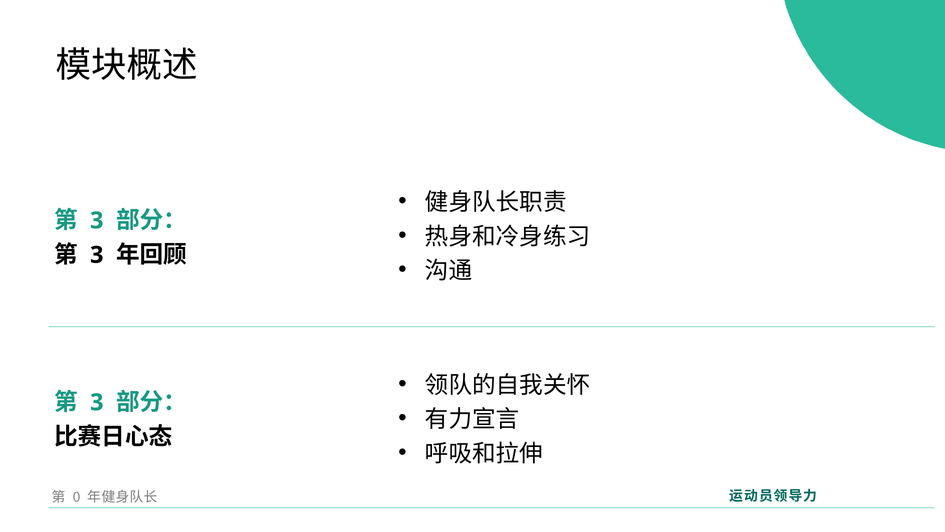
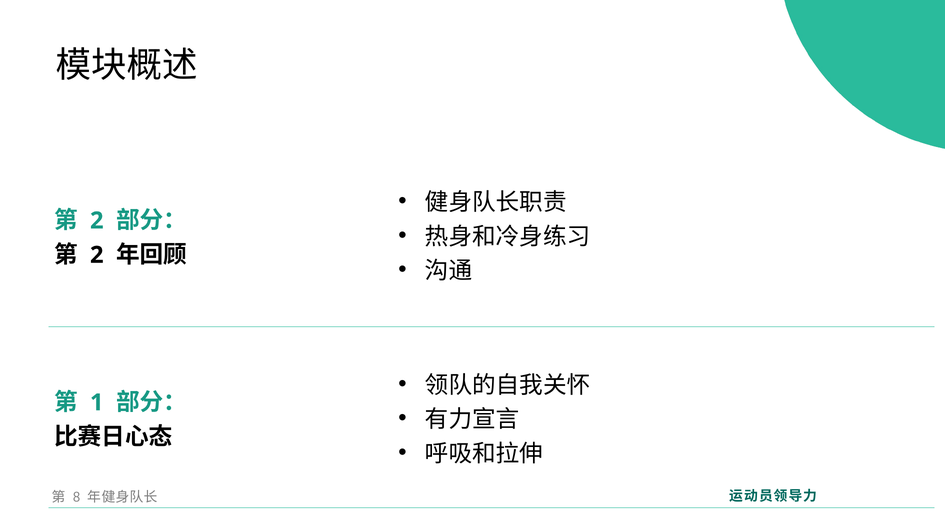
3: 3 -> 2 (97, 220)
3: 3 -> 2 (97, 255)
3: 3 -> 1 (97, 402)
0: 0 -> 8 (77, 497)
